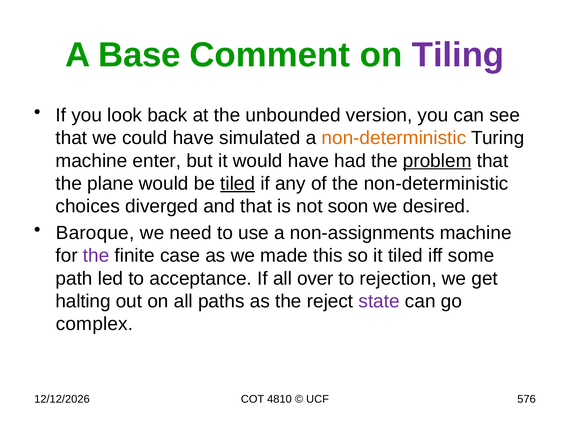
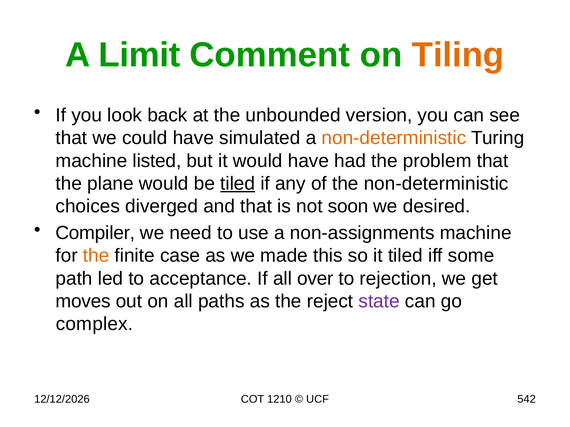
Base: Base -> Limit (139, 55)
Tiling colour: purple -> orange (458, 55)
enter: enter -> listed (157, 161)
problem underline: present -> none (437, 161)
Baroque: Baroque -> Compiler (95, 233)
the colour: purple -> orange (96, 256)
halting: halting -> moves (83, 302)
4810: 4810 -> 1210 (279, 400)
576: 576 -> 542 (527, 400)
